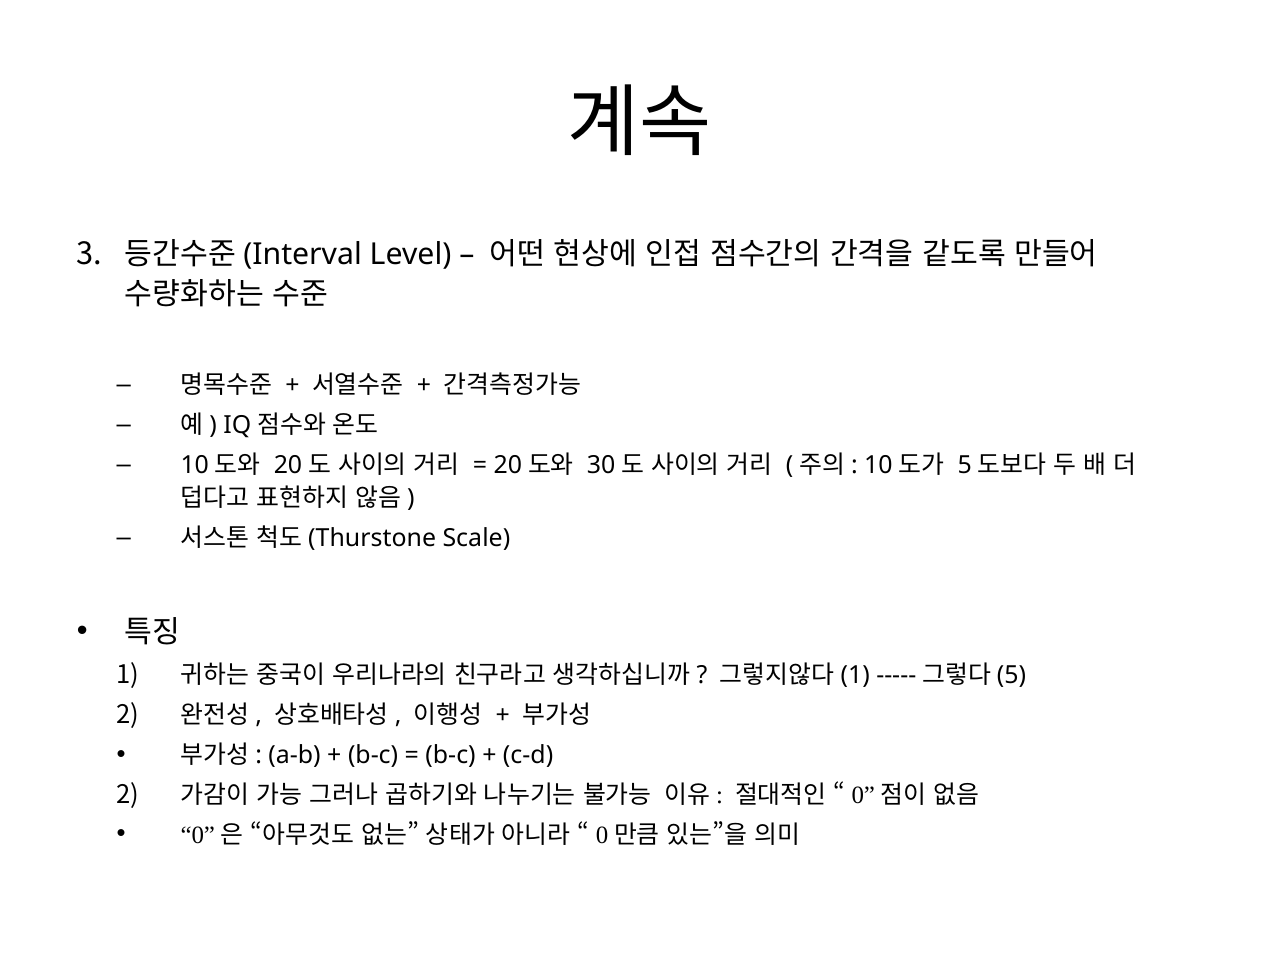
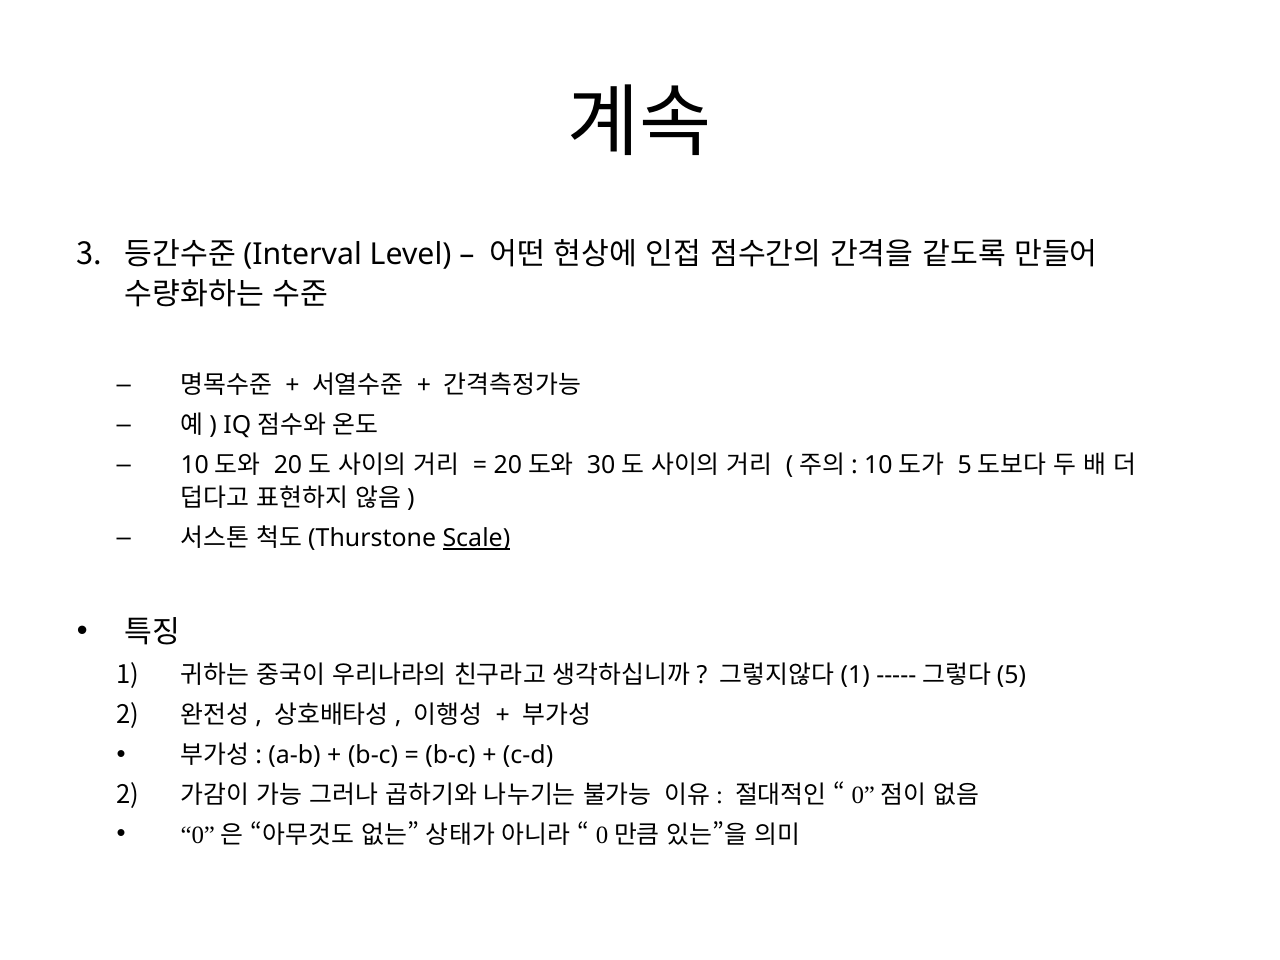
Scale underline: none -> present (476, 538)
